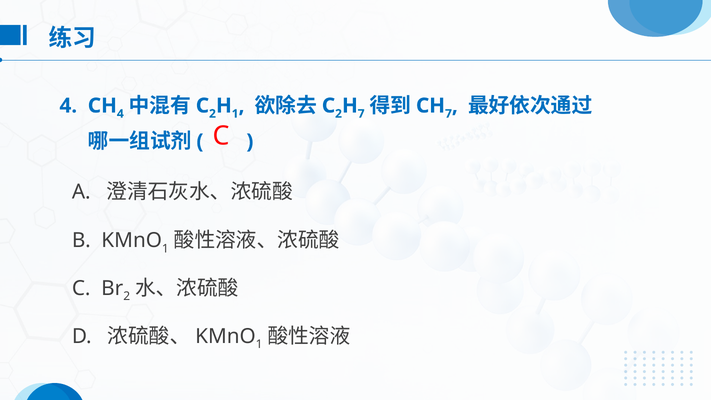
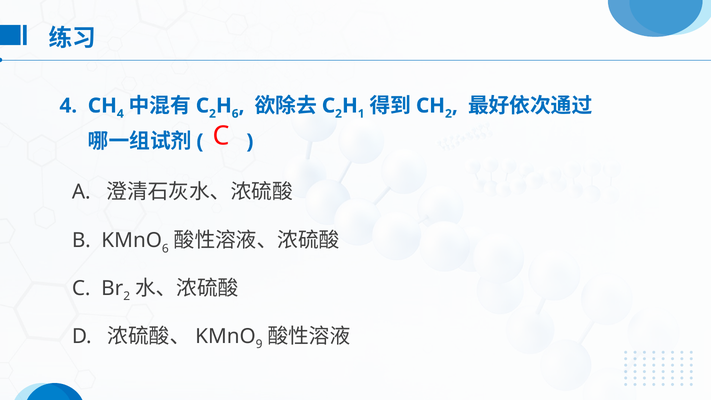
1: 1 -> 6 (235, 114)
7: 7 -> 1 (361, 114)
7: 7 -> 2 (448, 114)
1: 1 -> 6 (165, 249)
1: 1 -> 9 (259, 344)
